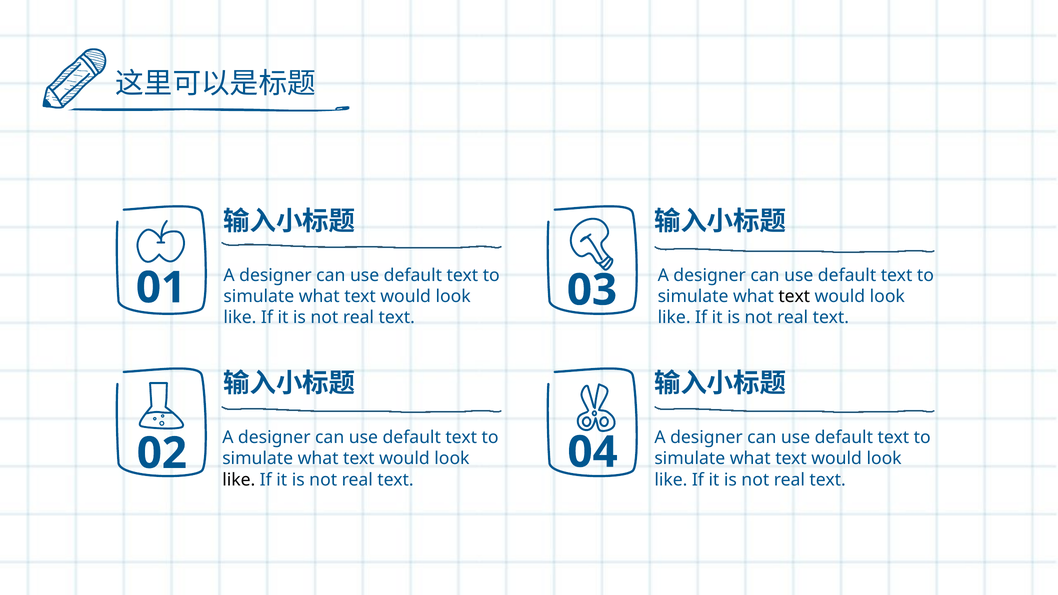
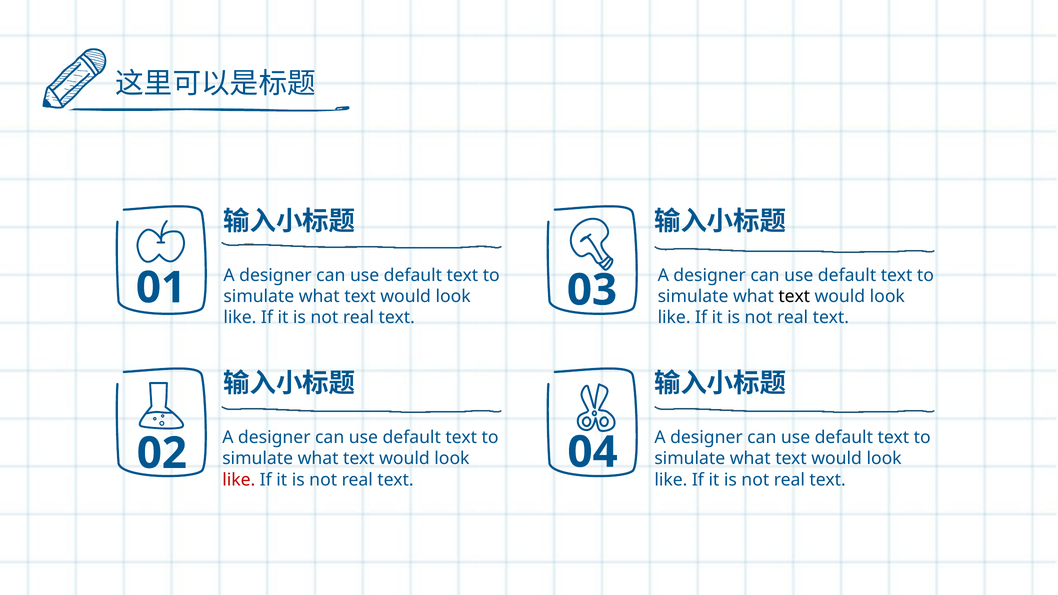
like colour: black -> red (239, 480)
